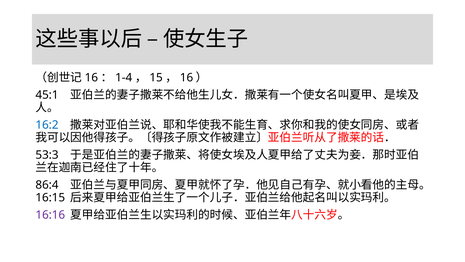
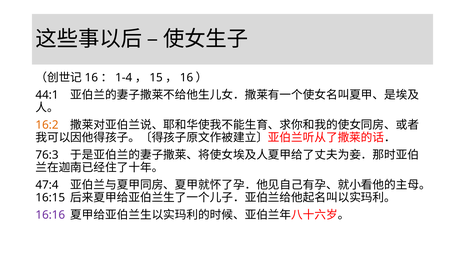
45:1: 45:1 -> 44:1 (47, 95)
16:2 colour: blue -> orange (47, 125)
53:3: 53:3 -> 76:3 (47, 155)
86:4: 86:4 -> 47:4 (47, 185)
